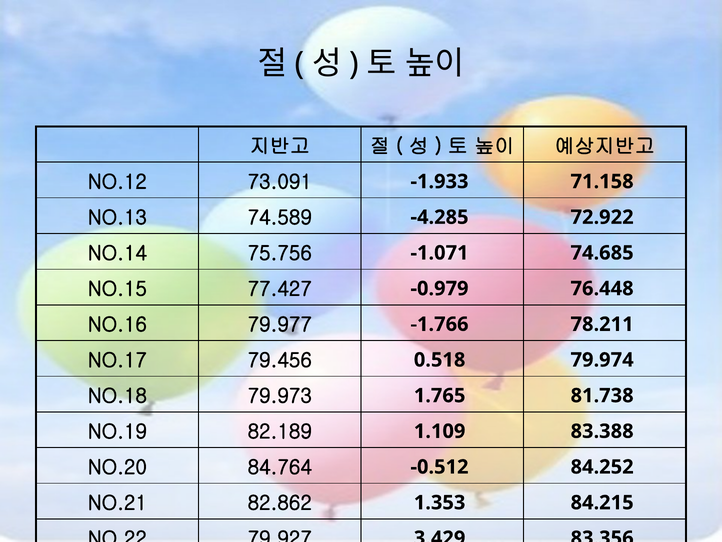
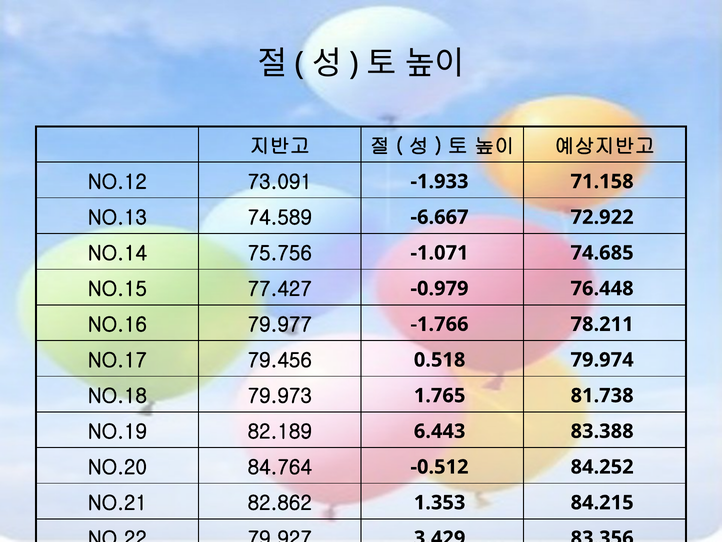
-4.285: -4.285 -> -6.667 (440, 217)
1.109: 1.109 -> 6.443 (440, 431)
